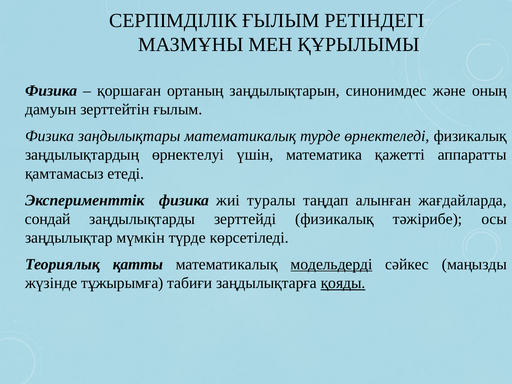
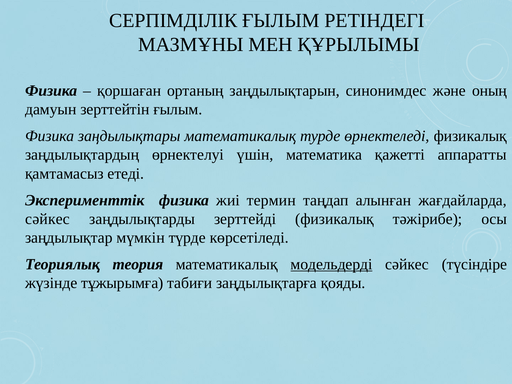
туралы: туралы -> термин (271, 200)
сондай: сондай -> сәйкес (48, 219)
қатты: қатты -> теория (138, 264)
маңызды: маңызды -> түсіндіре (474, 264)
қояды underline: present -> none (343, 283)
